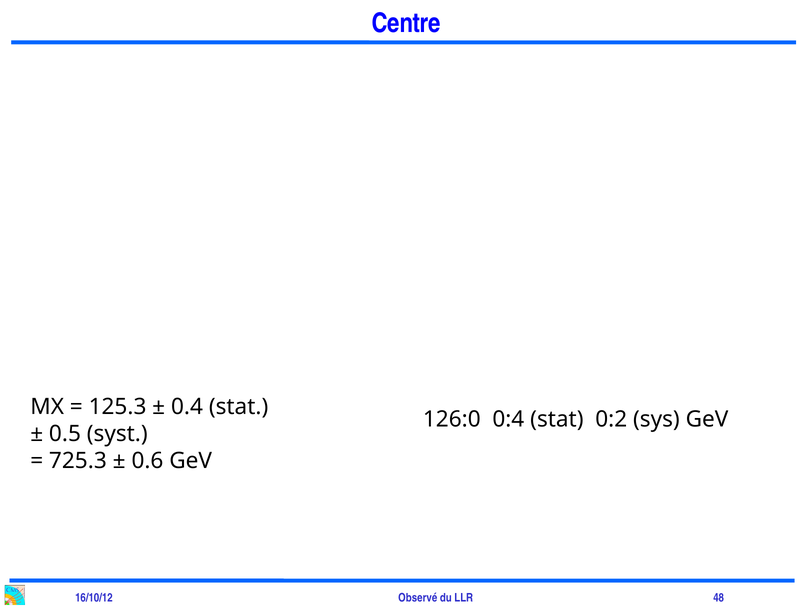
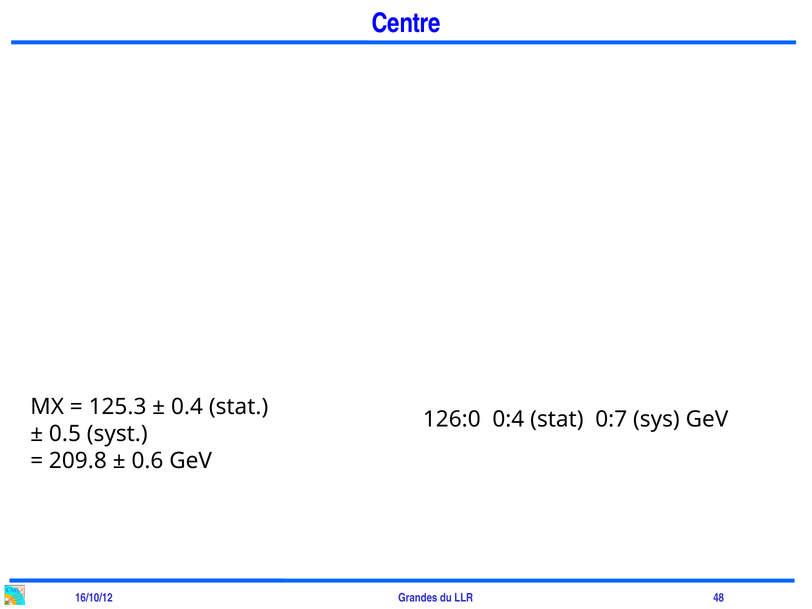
0:2: 0:2 -> 0:7 (611, 420)
725.3: 725.3 -> 209.8 (78, 461)
Observé: Observé -> Grandes (418, 598)
